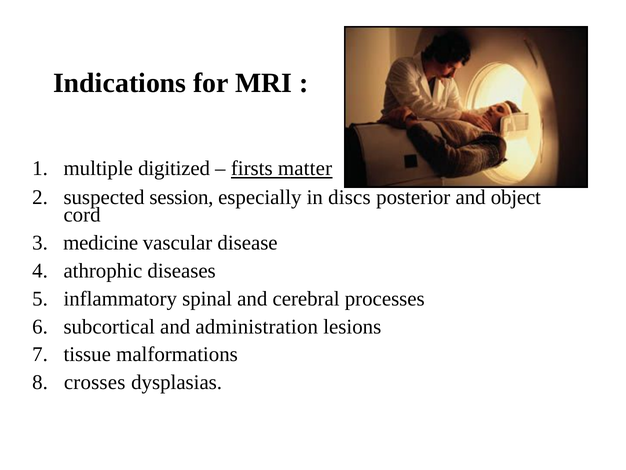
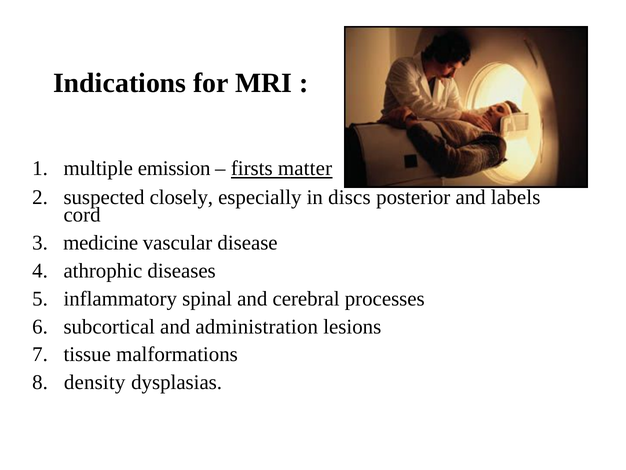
digitized: digitized -> emission (174, 168)
session: session -> closely (181, 197)
object: object -> labels (516, 197)
crosses: crosses -> density (95, 382)
